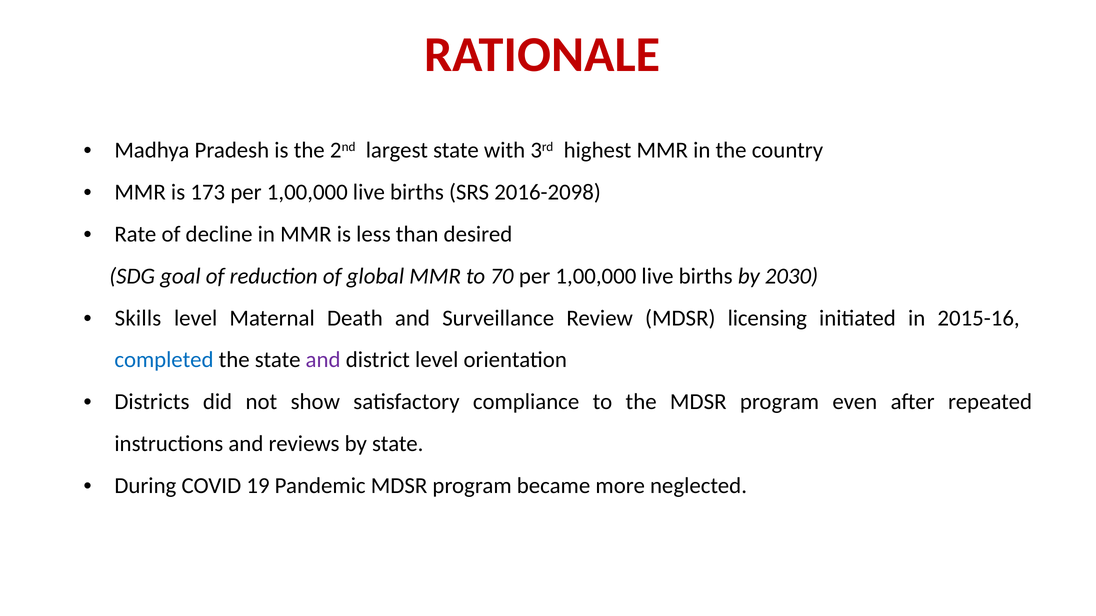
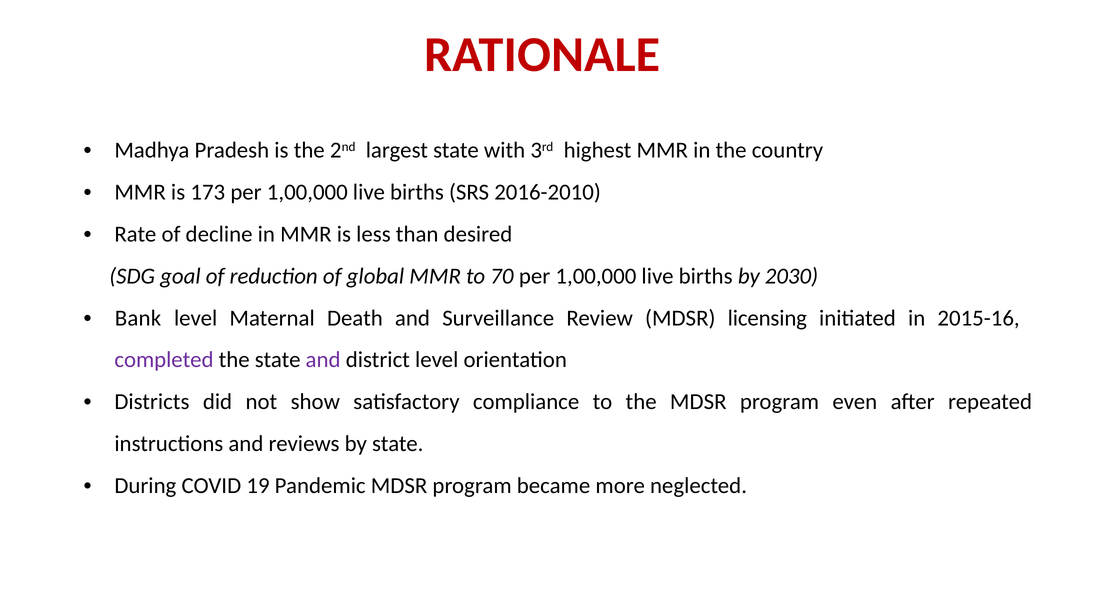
2016-2098: 2016-2098 -> 2016-2010 (548, 192)
Skills: Skills -> Bank (138, 318)
completed colour: blue -> purple (164, 360)
